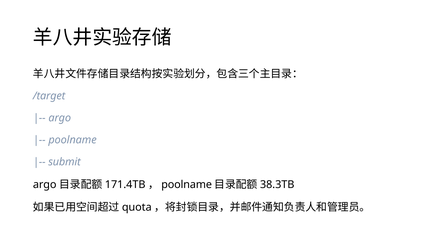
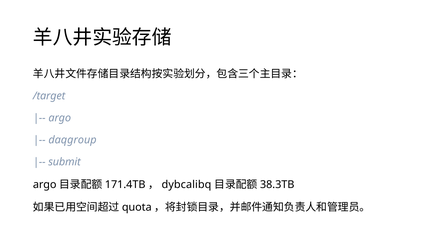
poolname: poolname -> daqgroup (72, 140)
poolname: poolname -> dybcalibq (186, 185)
